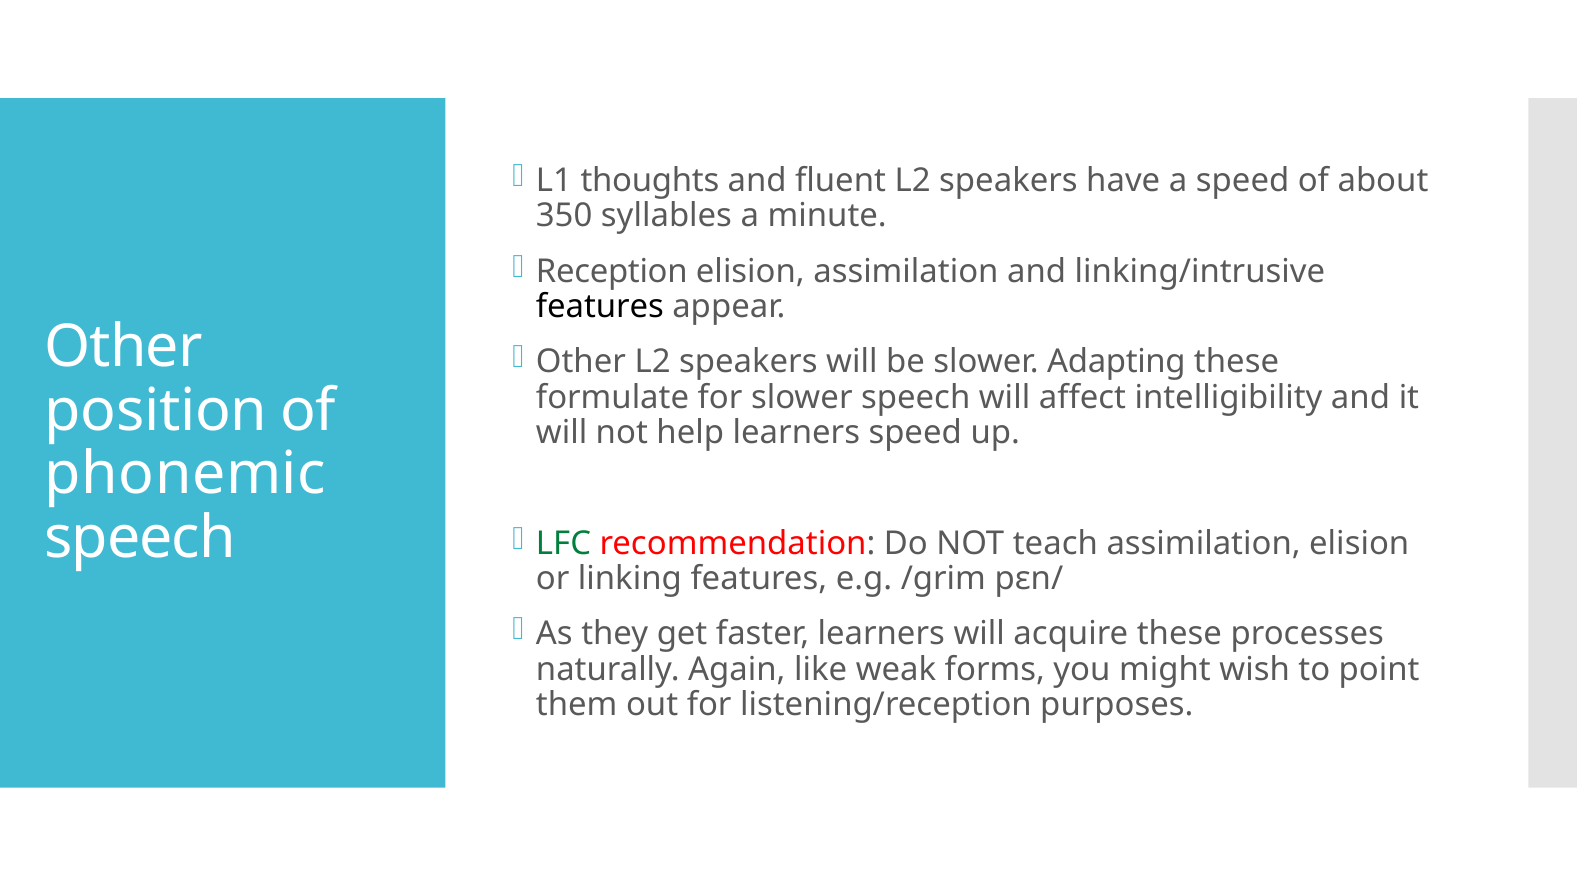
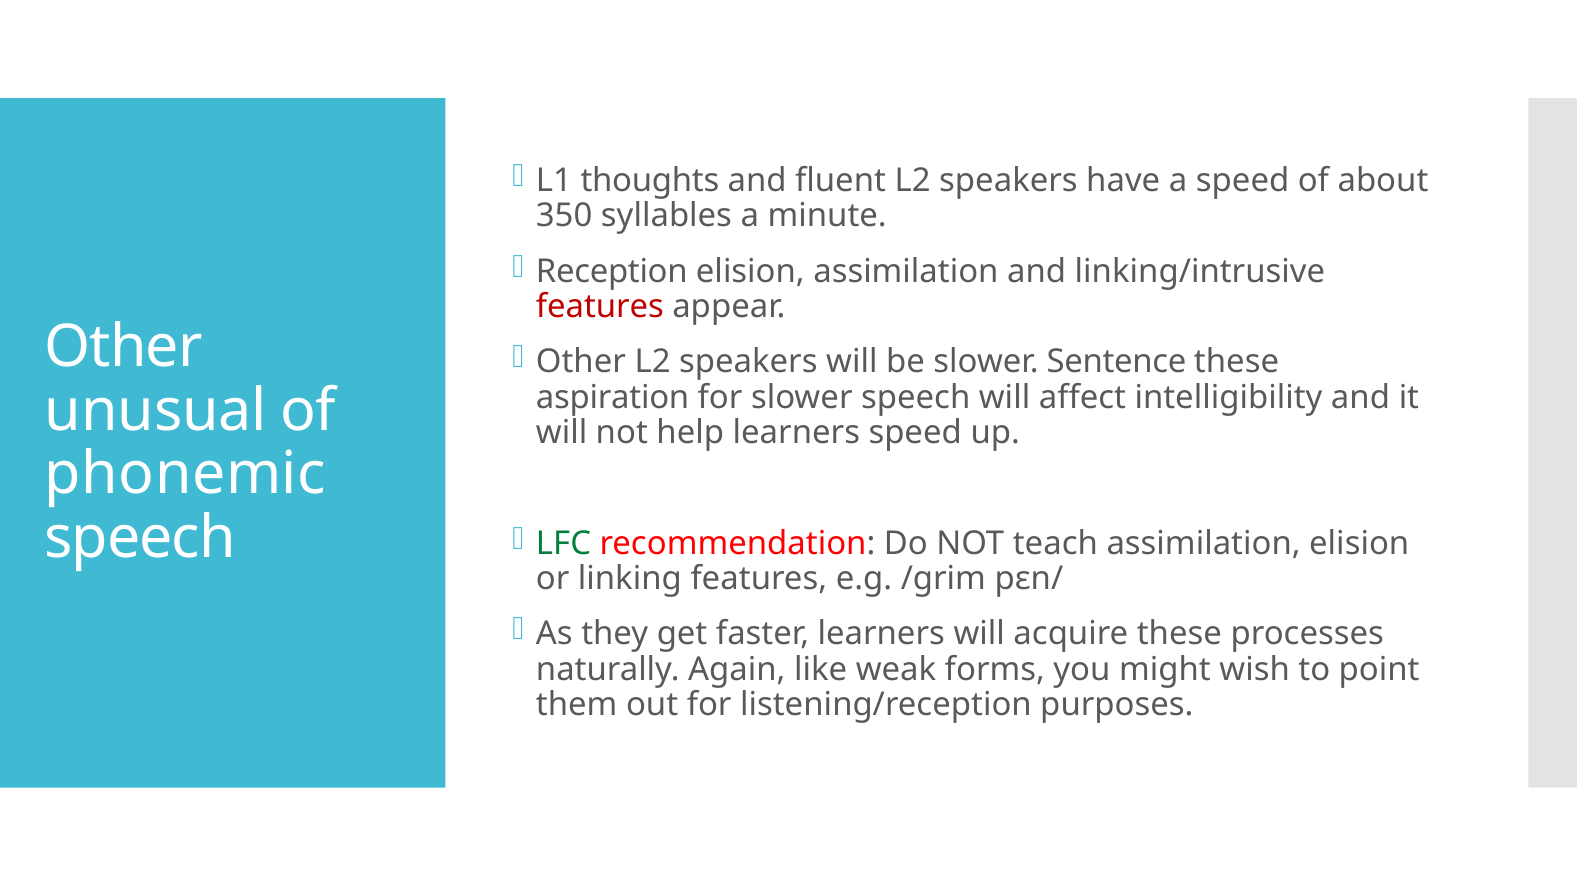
features colour: black -> red (600, 307)
Adapting: Adapting -> Sentence (1116, 362)
formulate: formulate -> aspiration (613, 397)
position: position -> unusual (156, 411)
